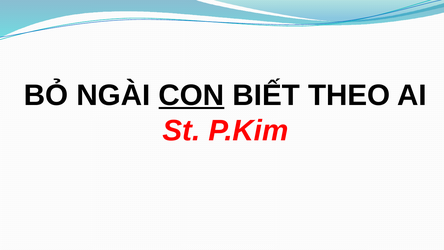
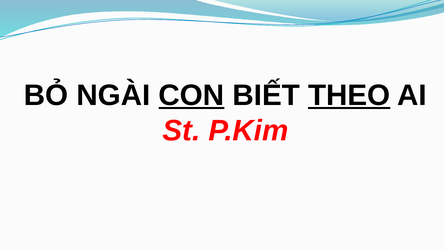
THEO underline: none -> present (349, 95)
